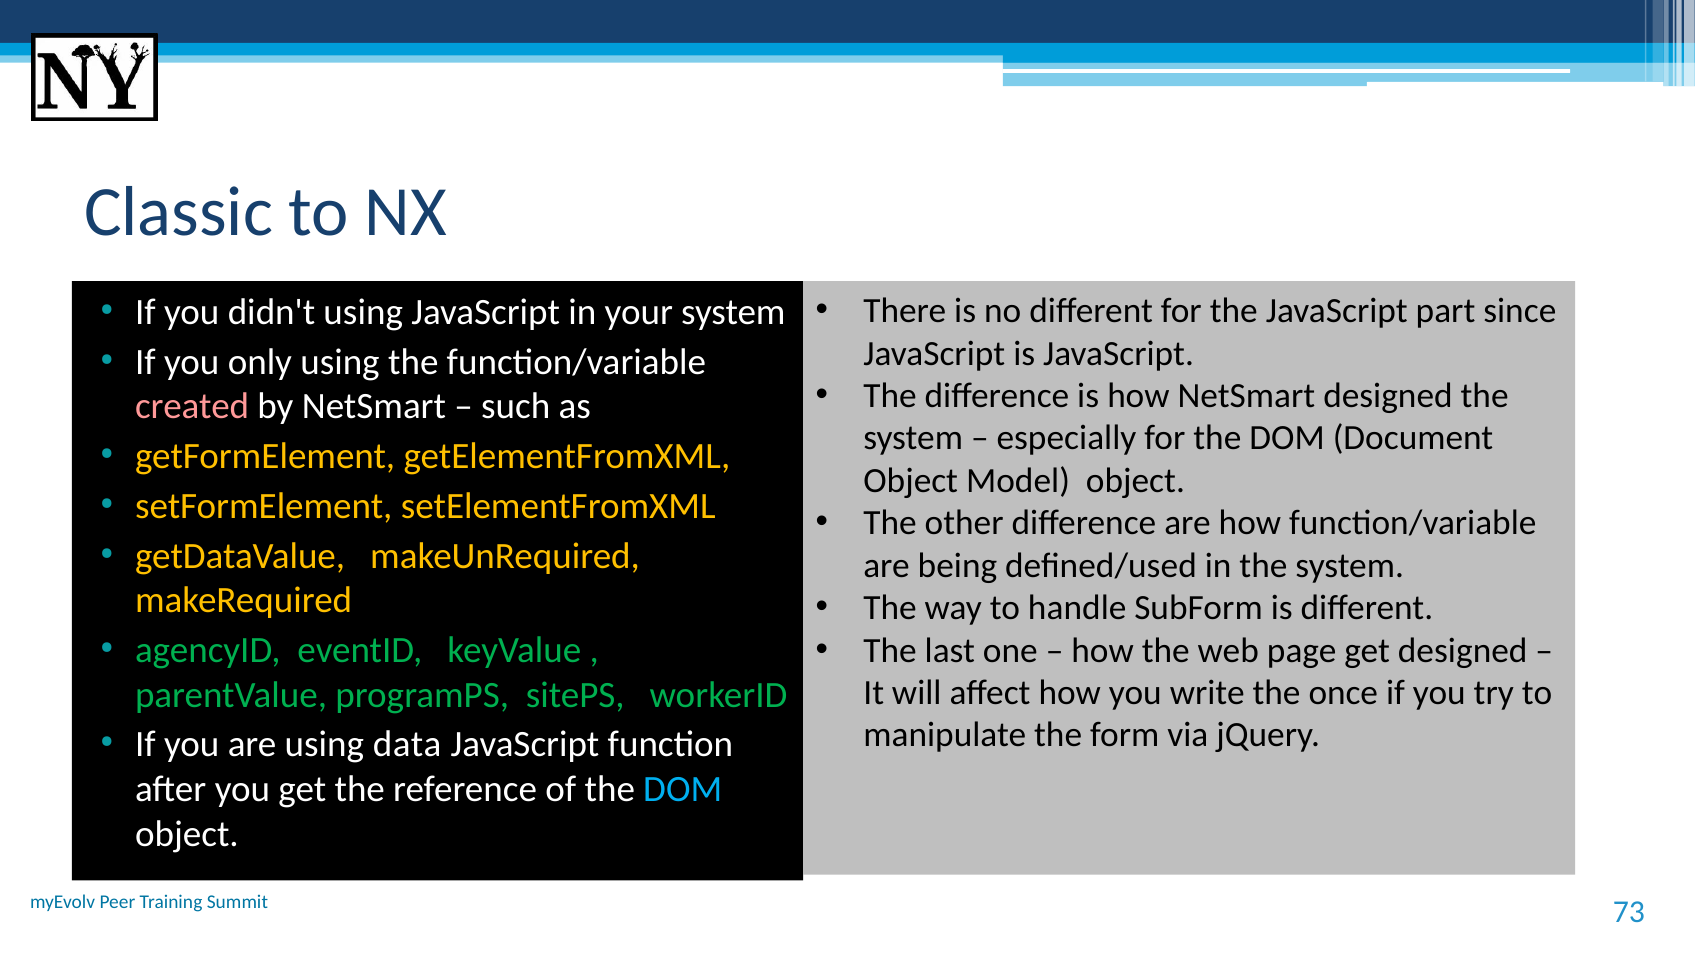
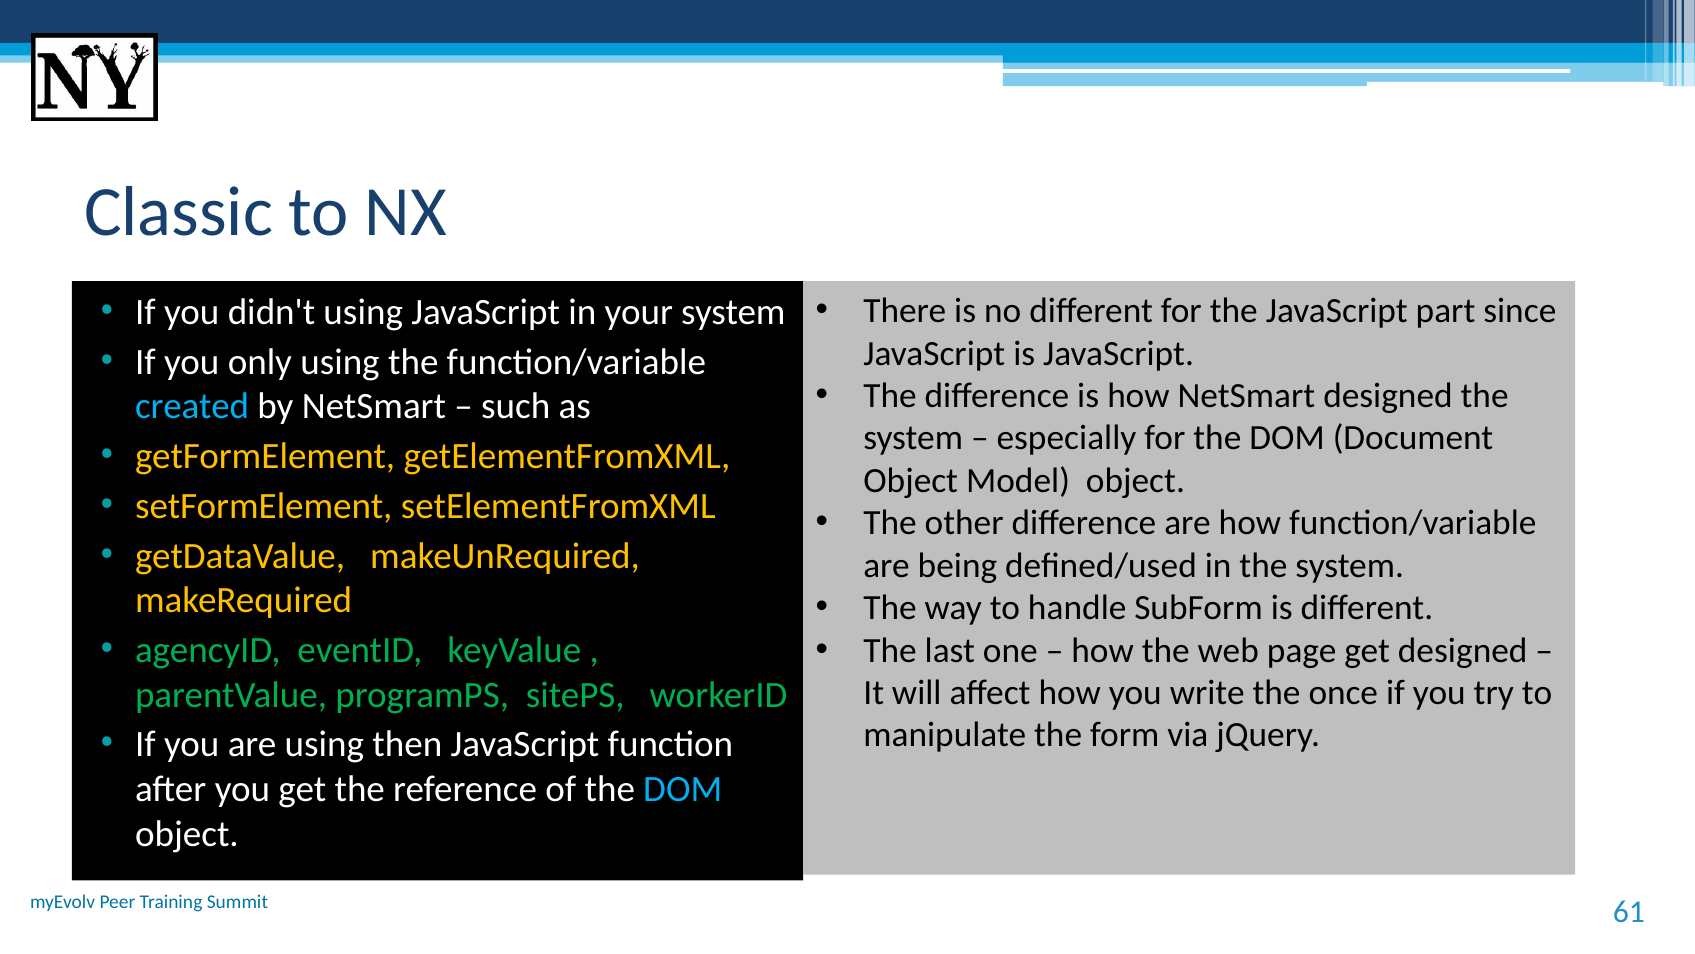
created colour: pink -> light blue (192, 406)
data: data -> then (407, 744)
73: 73 -> 61 (1629, 911)
